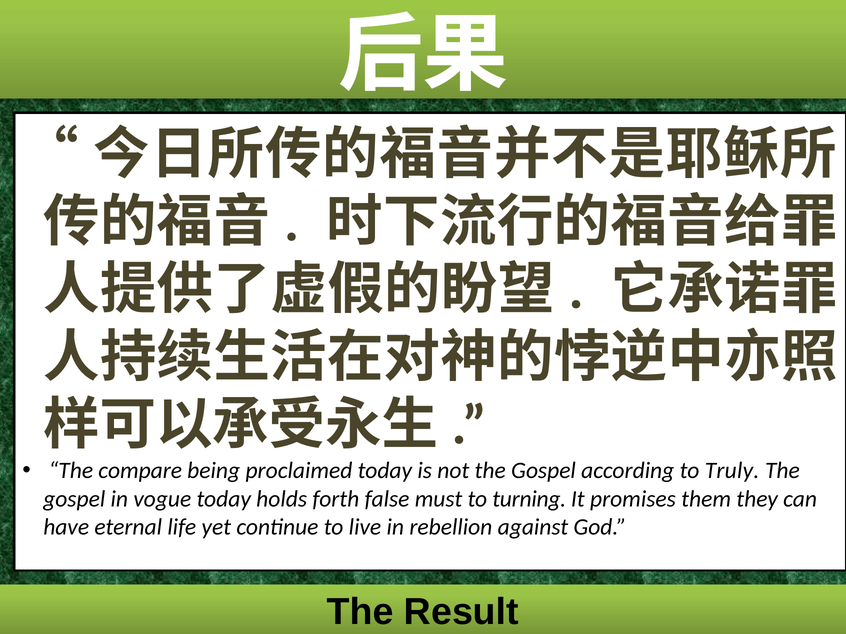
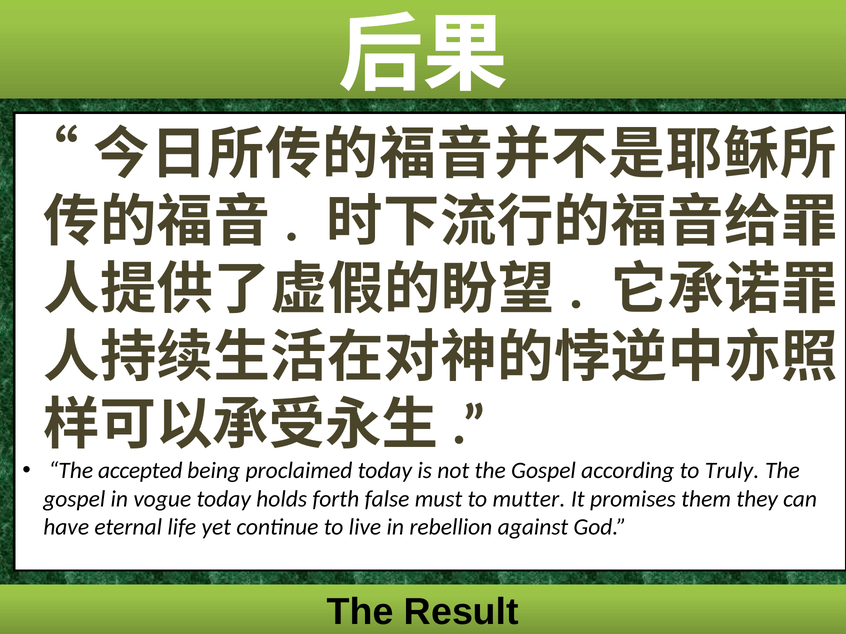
compare: compare -> accepted (140, 471)
turning: turning -> mutter (529, 499)
